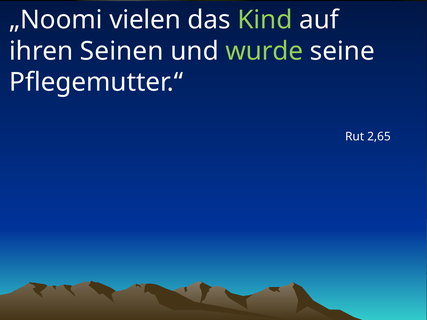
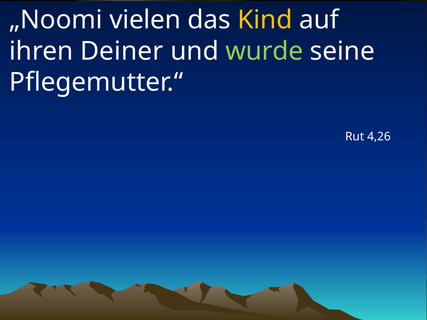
Kind colour: light green -> yellow (265, 20)
Seinen: Seinen -> Deiner (122, 51)
2,65: 2,65 -> 4,26 (379, 137)
